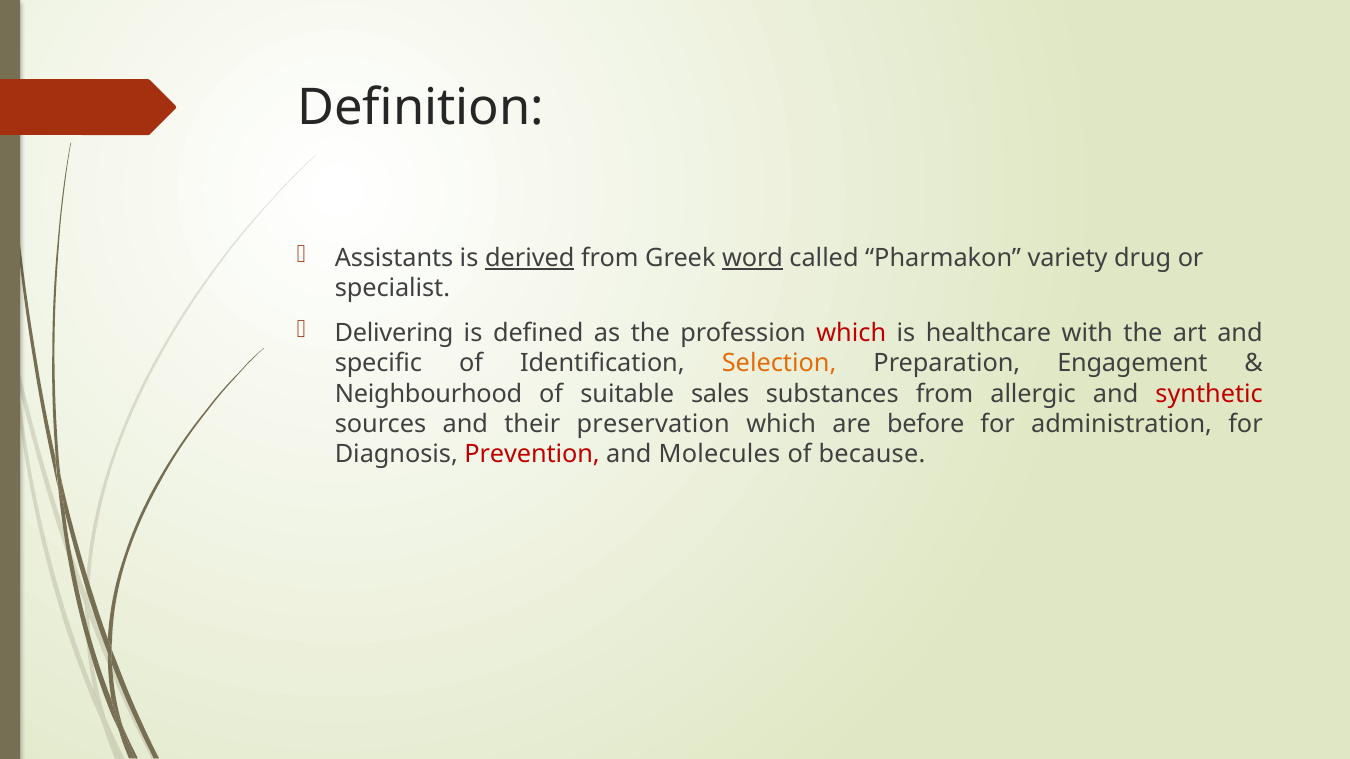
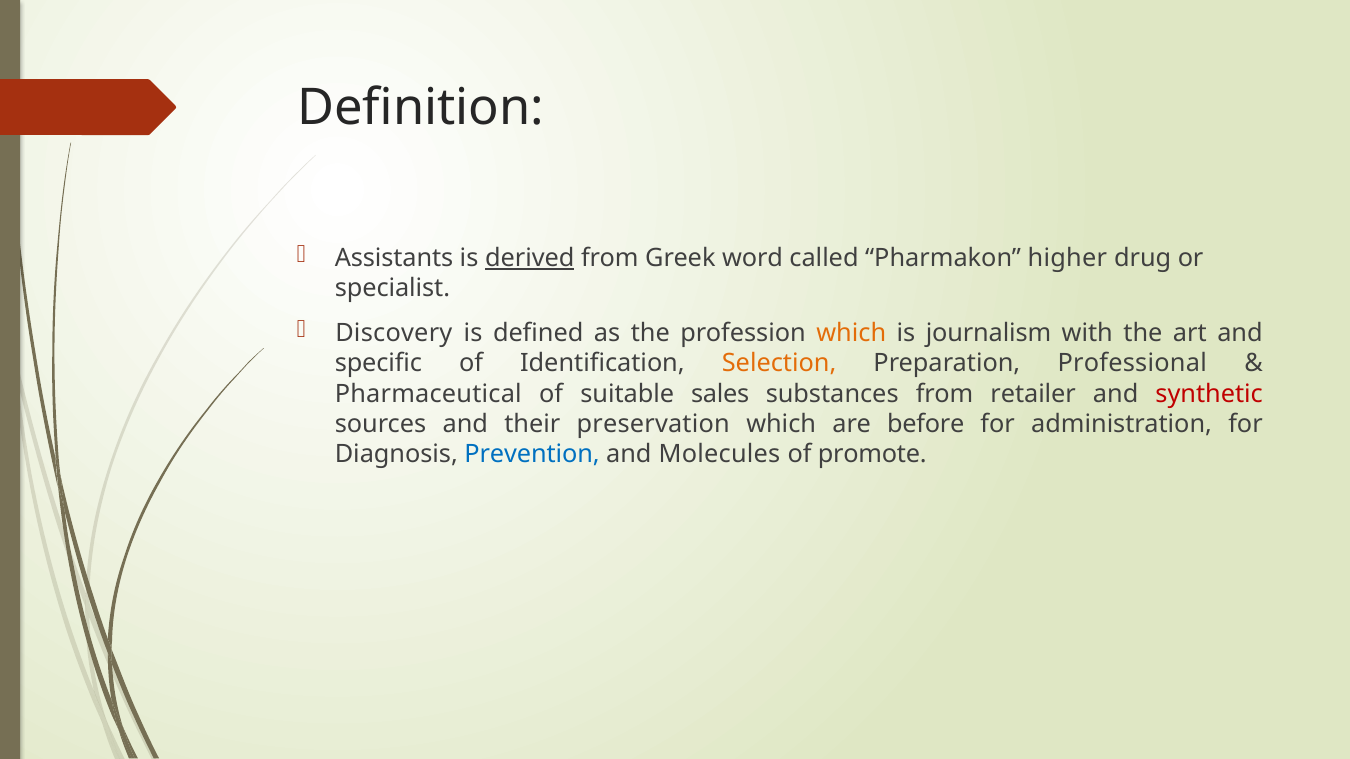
word underline: present -> none (753, 258)
variety: variety -> higher (1067, 258)
Delivering: Delivering -> Discovery (394, 333)
which colour: red -> orange (851, 333)
healthcare: healthcare -> journalism (989, 333)
Engagement: Engagement -> Professional (1132, 363)
Neighbourhood: Neighbourhood -> Pharmaceutical (428, 394)
allergic: allergic -> retailer (1033, 394)
Prevention colour: red -> blue (532, 455)
because: because -> promote (872, 455)
